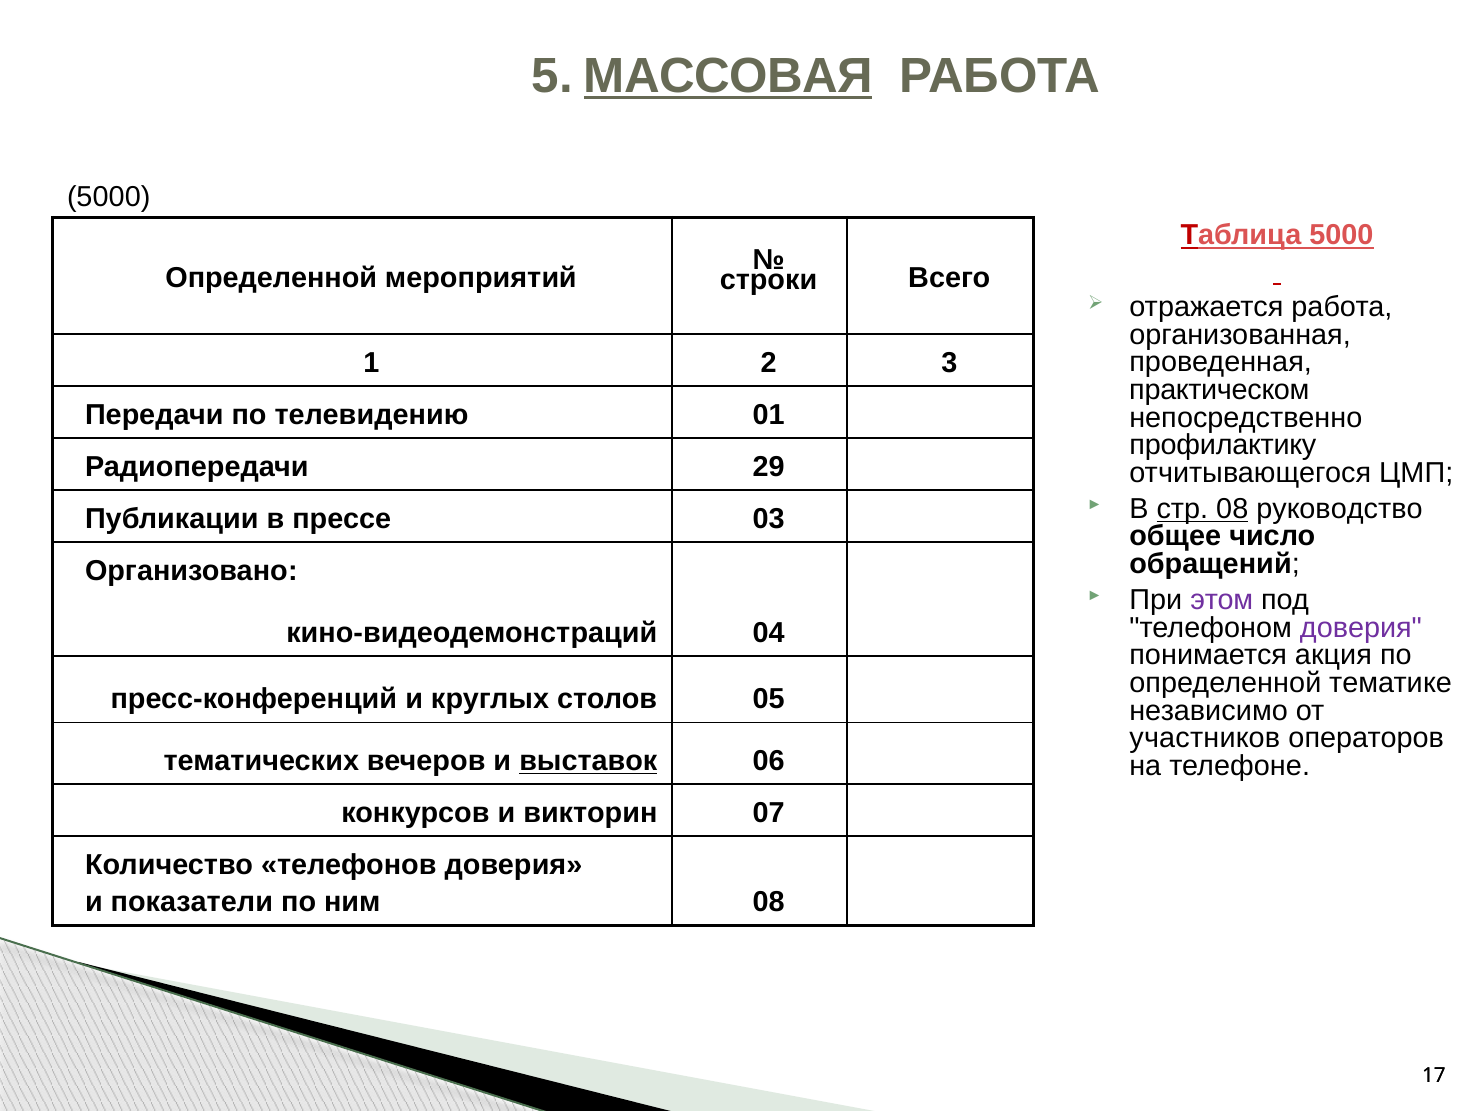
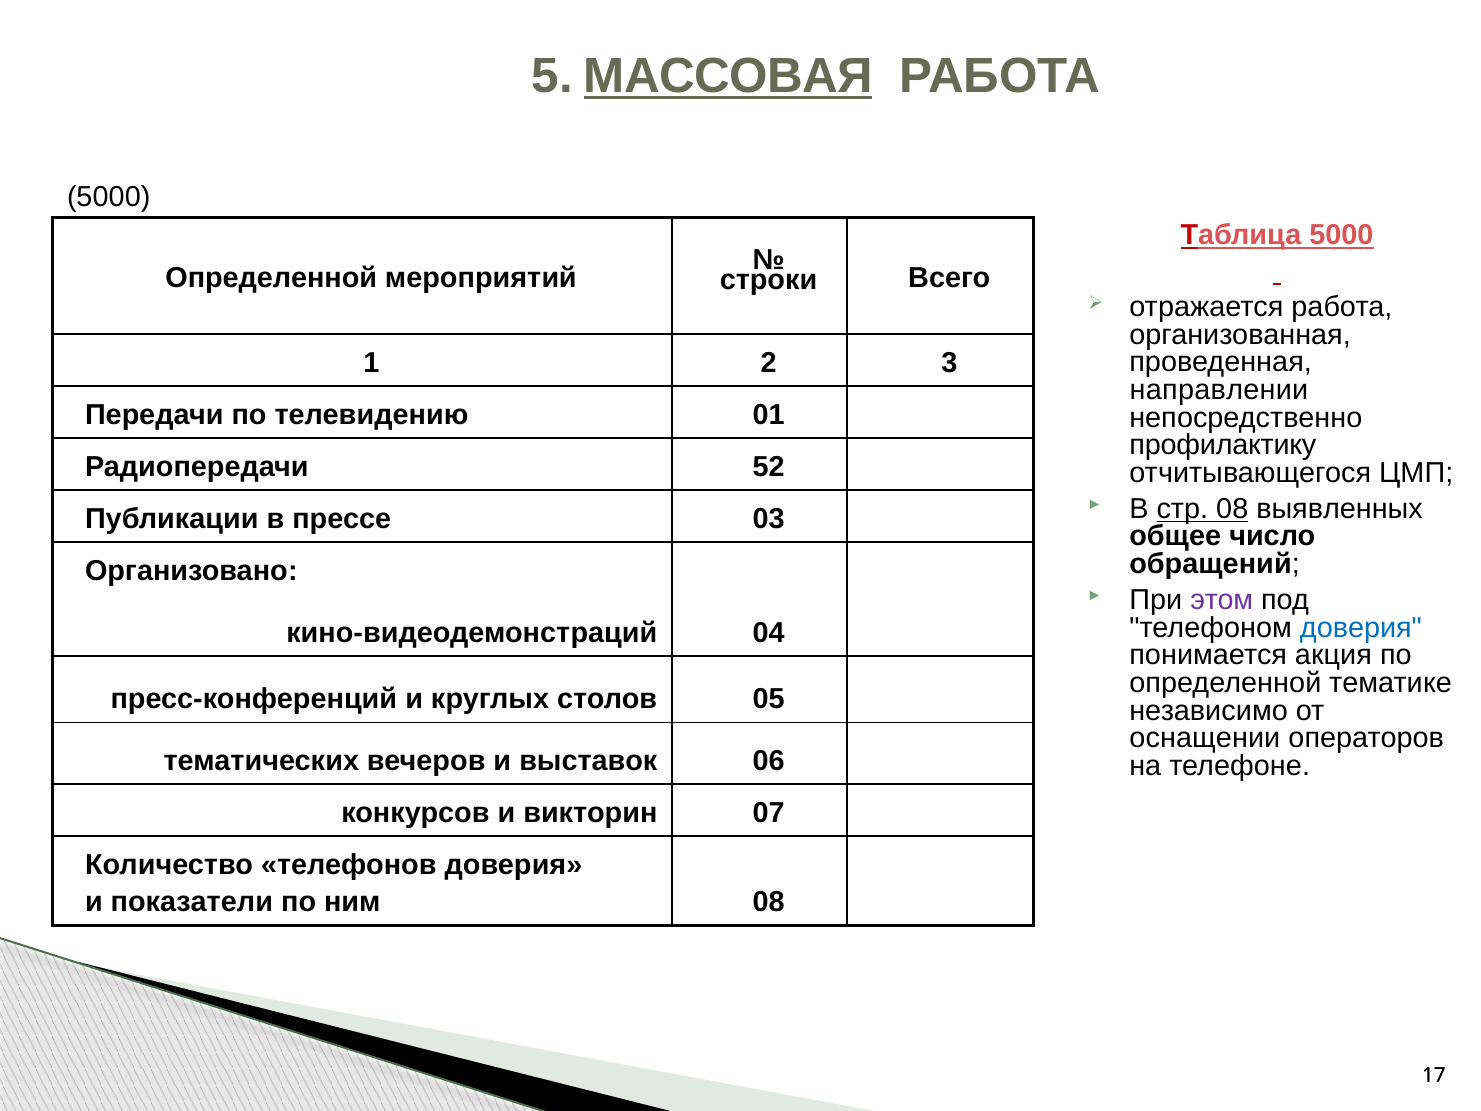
практическом: практическом -> направлении (1219, 390)
29: 29 -> 52 (769, 467)
руководство: руководство -> выявленных (1340, 509)
доверия colour: purple -> blue (1361, 627)
участников: участников -> оснащении (1205, 738)
выставок underline: present -> none (588, 761)
